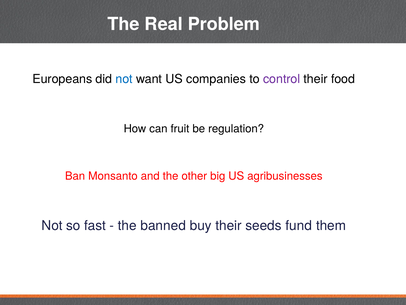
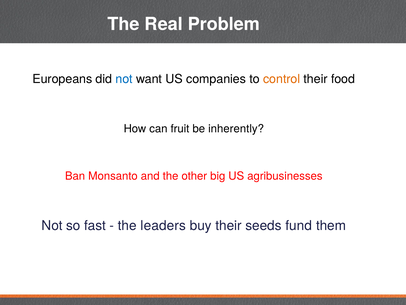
control colour: purple -> orange (282, 79)
regulation: regulation -> inherently (236, 129)
banned: banned -> leaders (163, 225)
